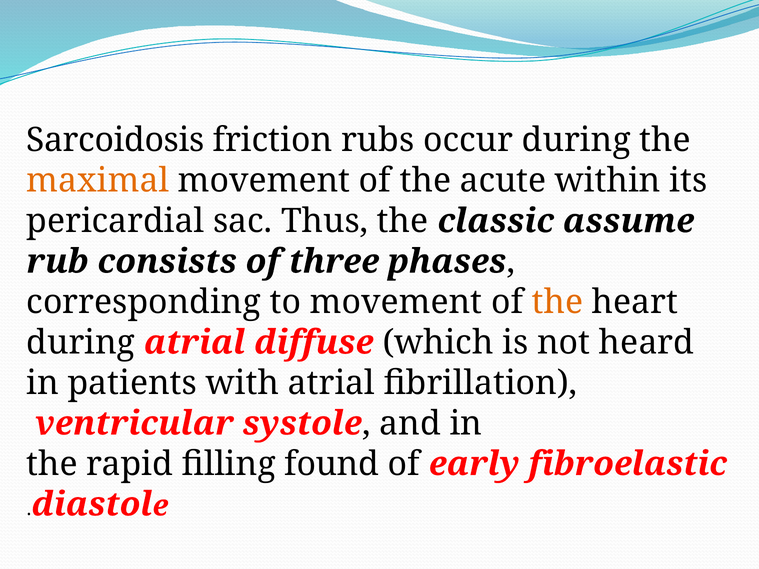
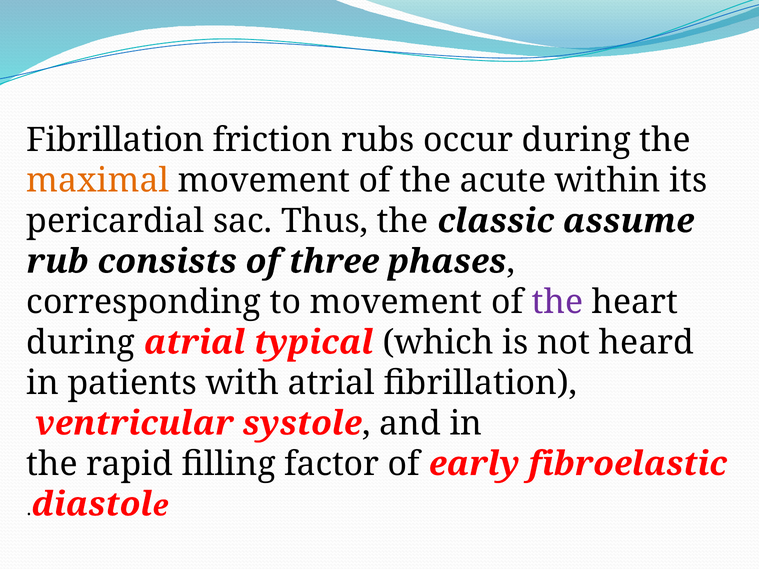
Sarcoidosis: Sarcoidosis -> Fibrillation (115, 140)
the colour: orange -> purple (557, 302)
diffuse: diffuse -> typical (314, 343)
found: found -> factor (332, 464)
